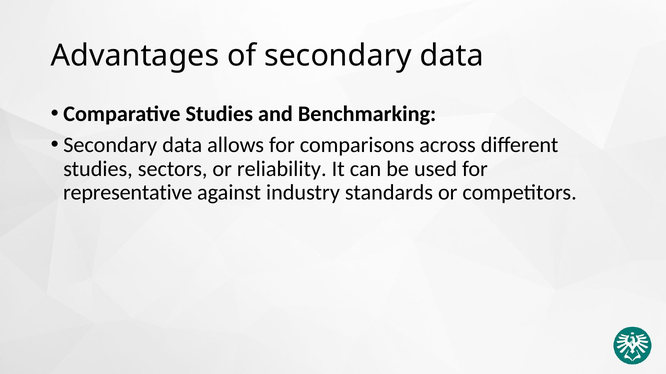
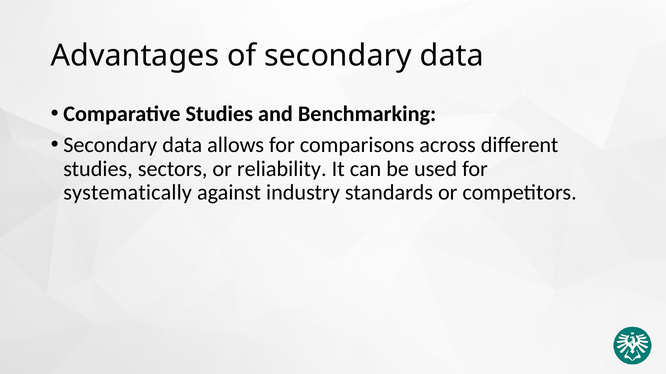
representative: representative -> systematically (128, 193)
